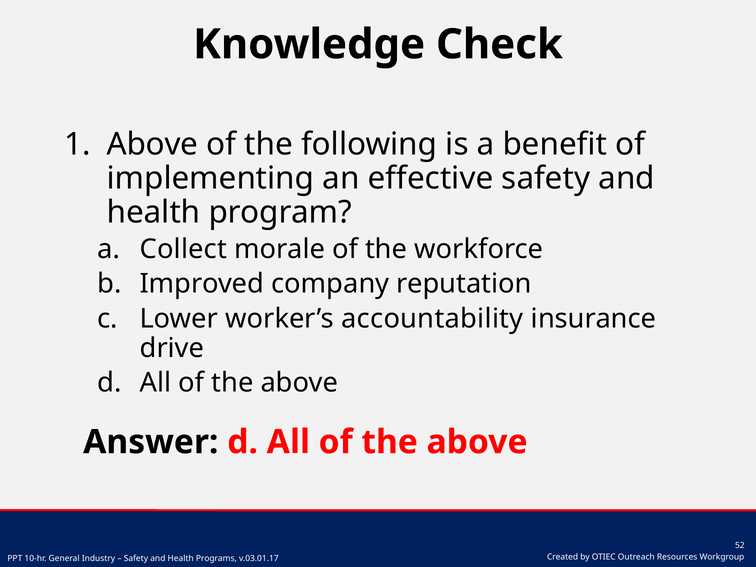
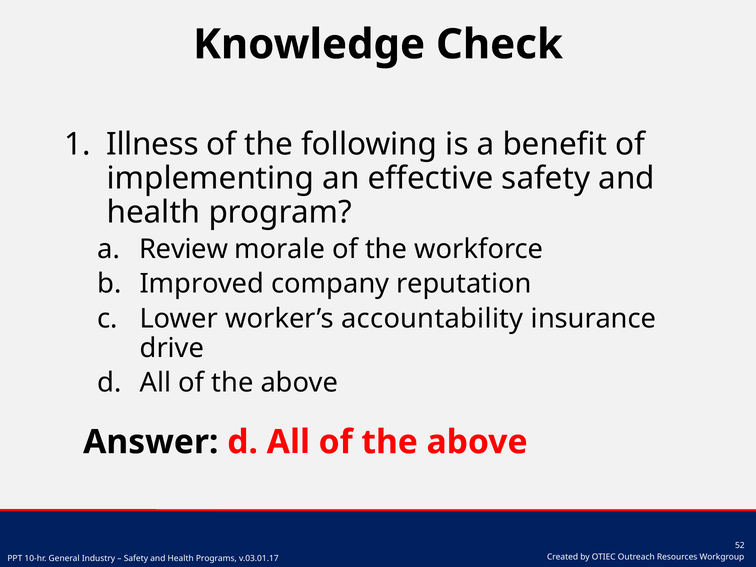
Above: Above -> Illness (153, 145)
Collect: Collect -> Review (184, 249)
